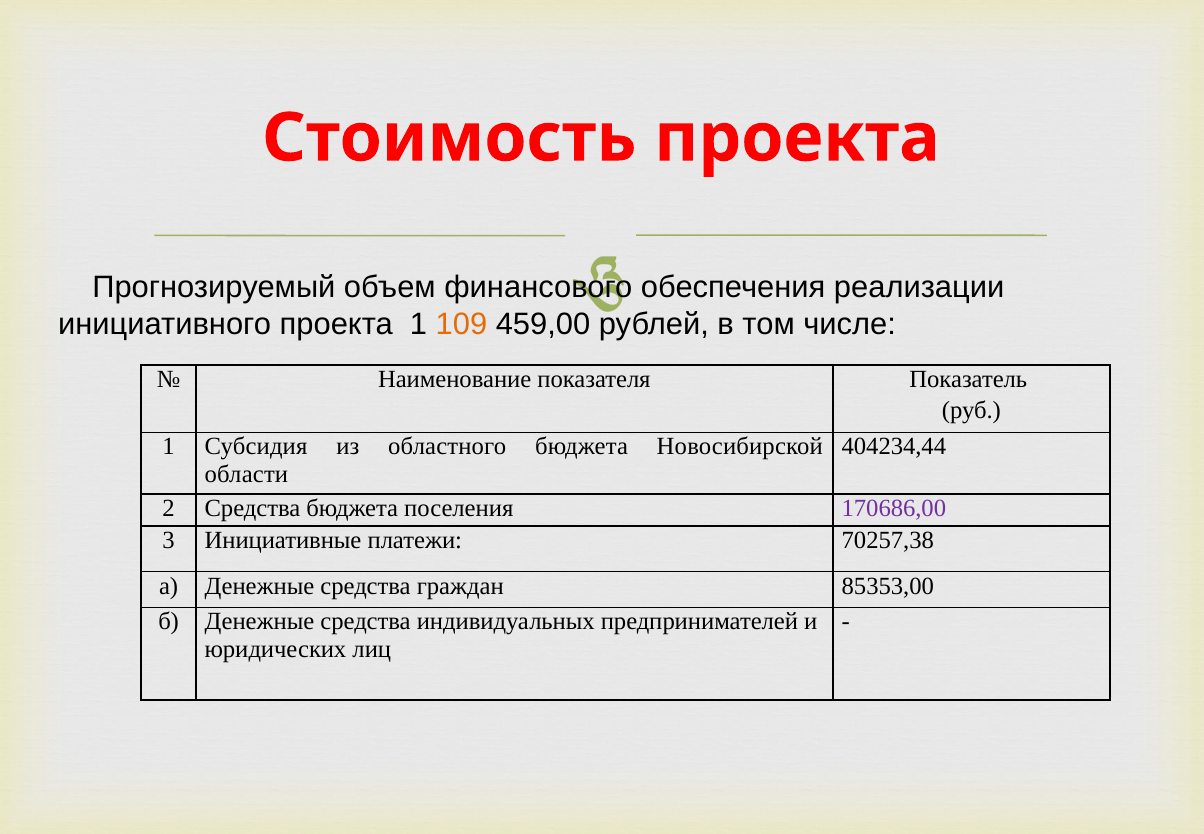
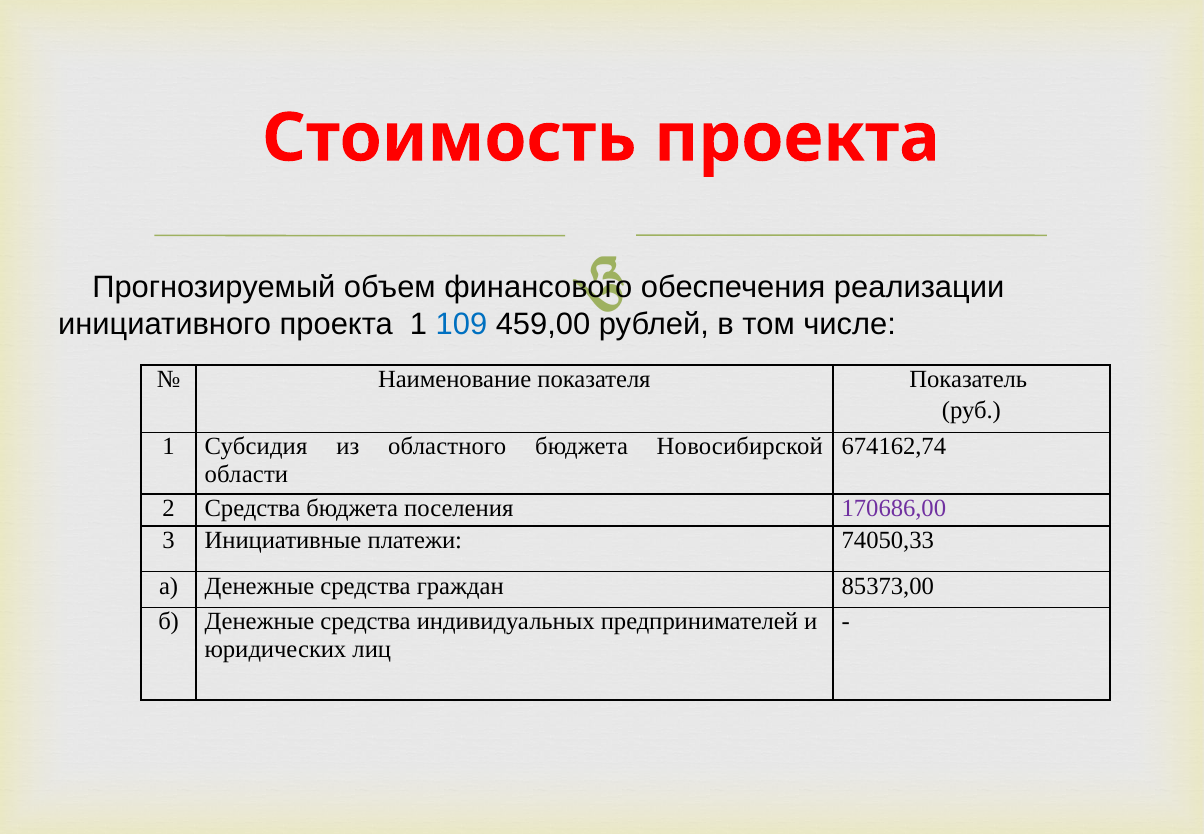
109 colour: orange -> blue (461, 324)
404234,44: 404234,44 -> 674162,74 (894, 446)
70257,38: 70257,38 -> 74050,33 (888, 540)
85353,00: 85353,00 -> 85373,00 (888, 586)
